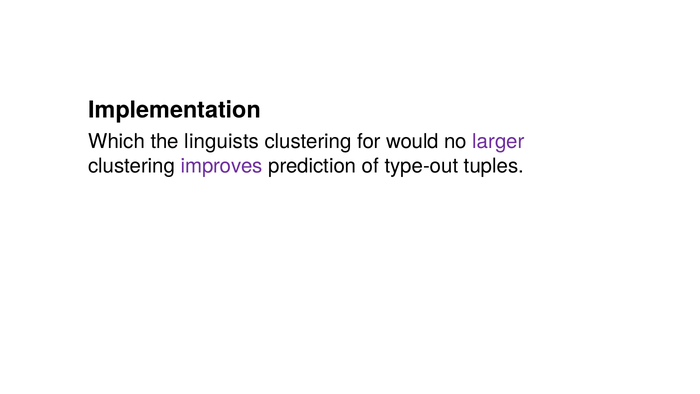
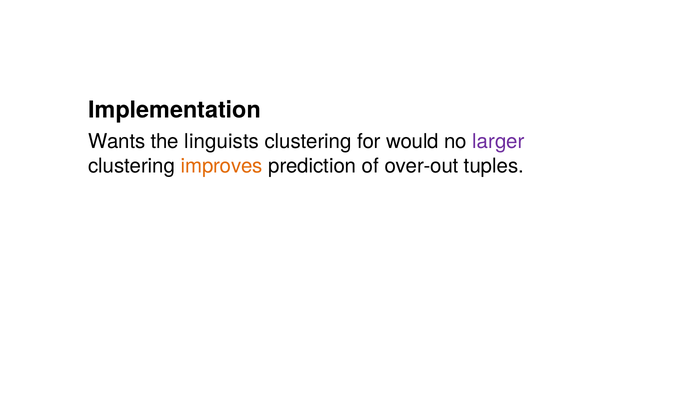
Which: Which -> Wants (117, 142)
improves colour: purple -> orange (222, 166)
type-out: type-out -> over-out (422, 166)
